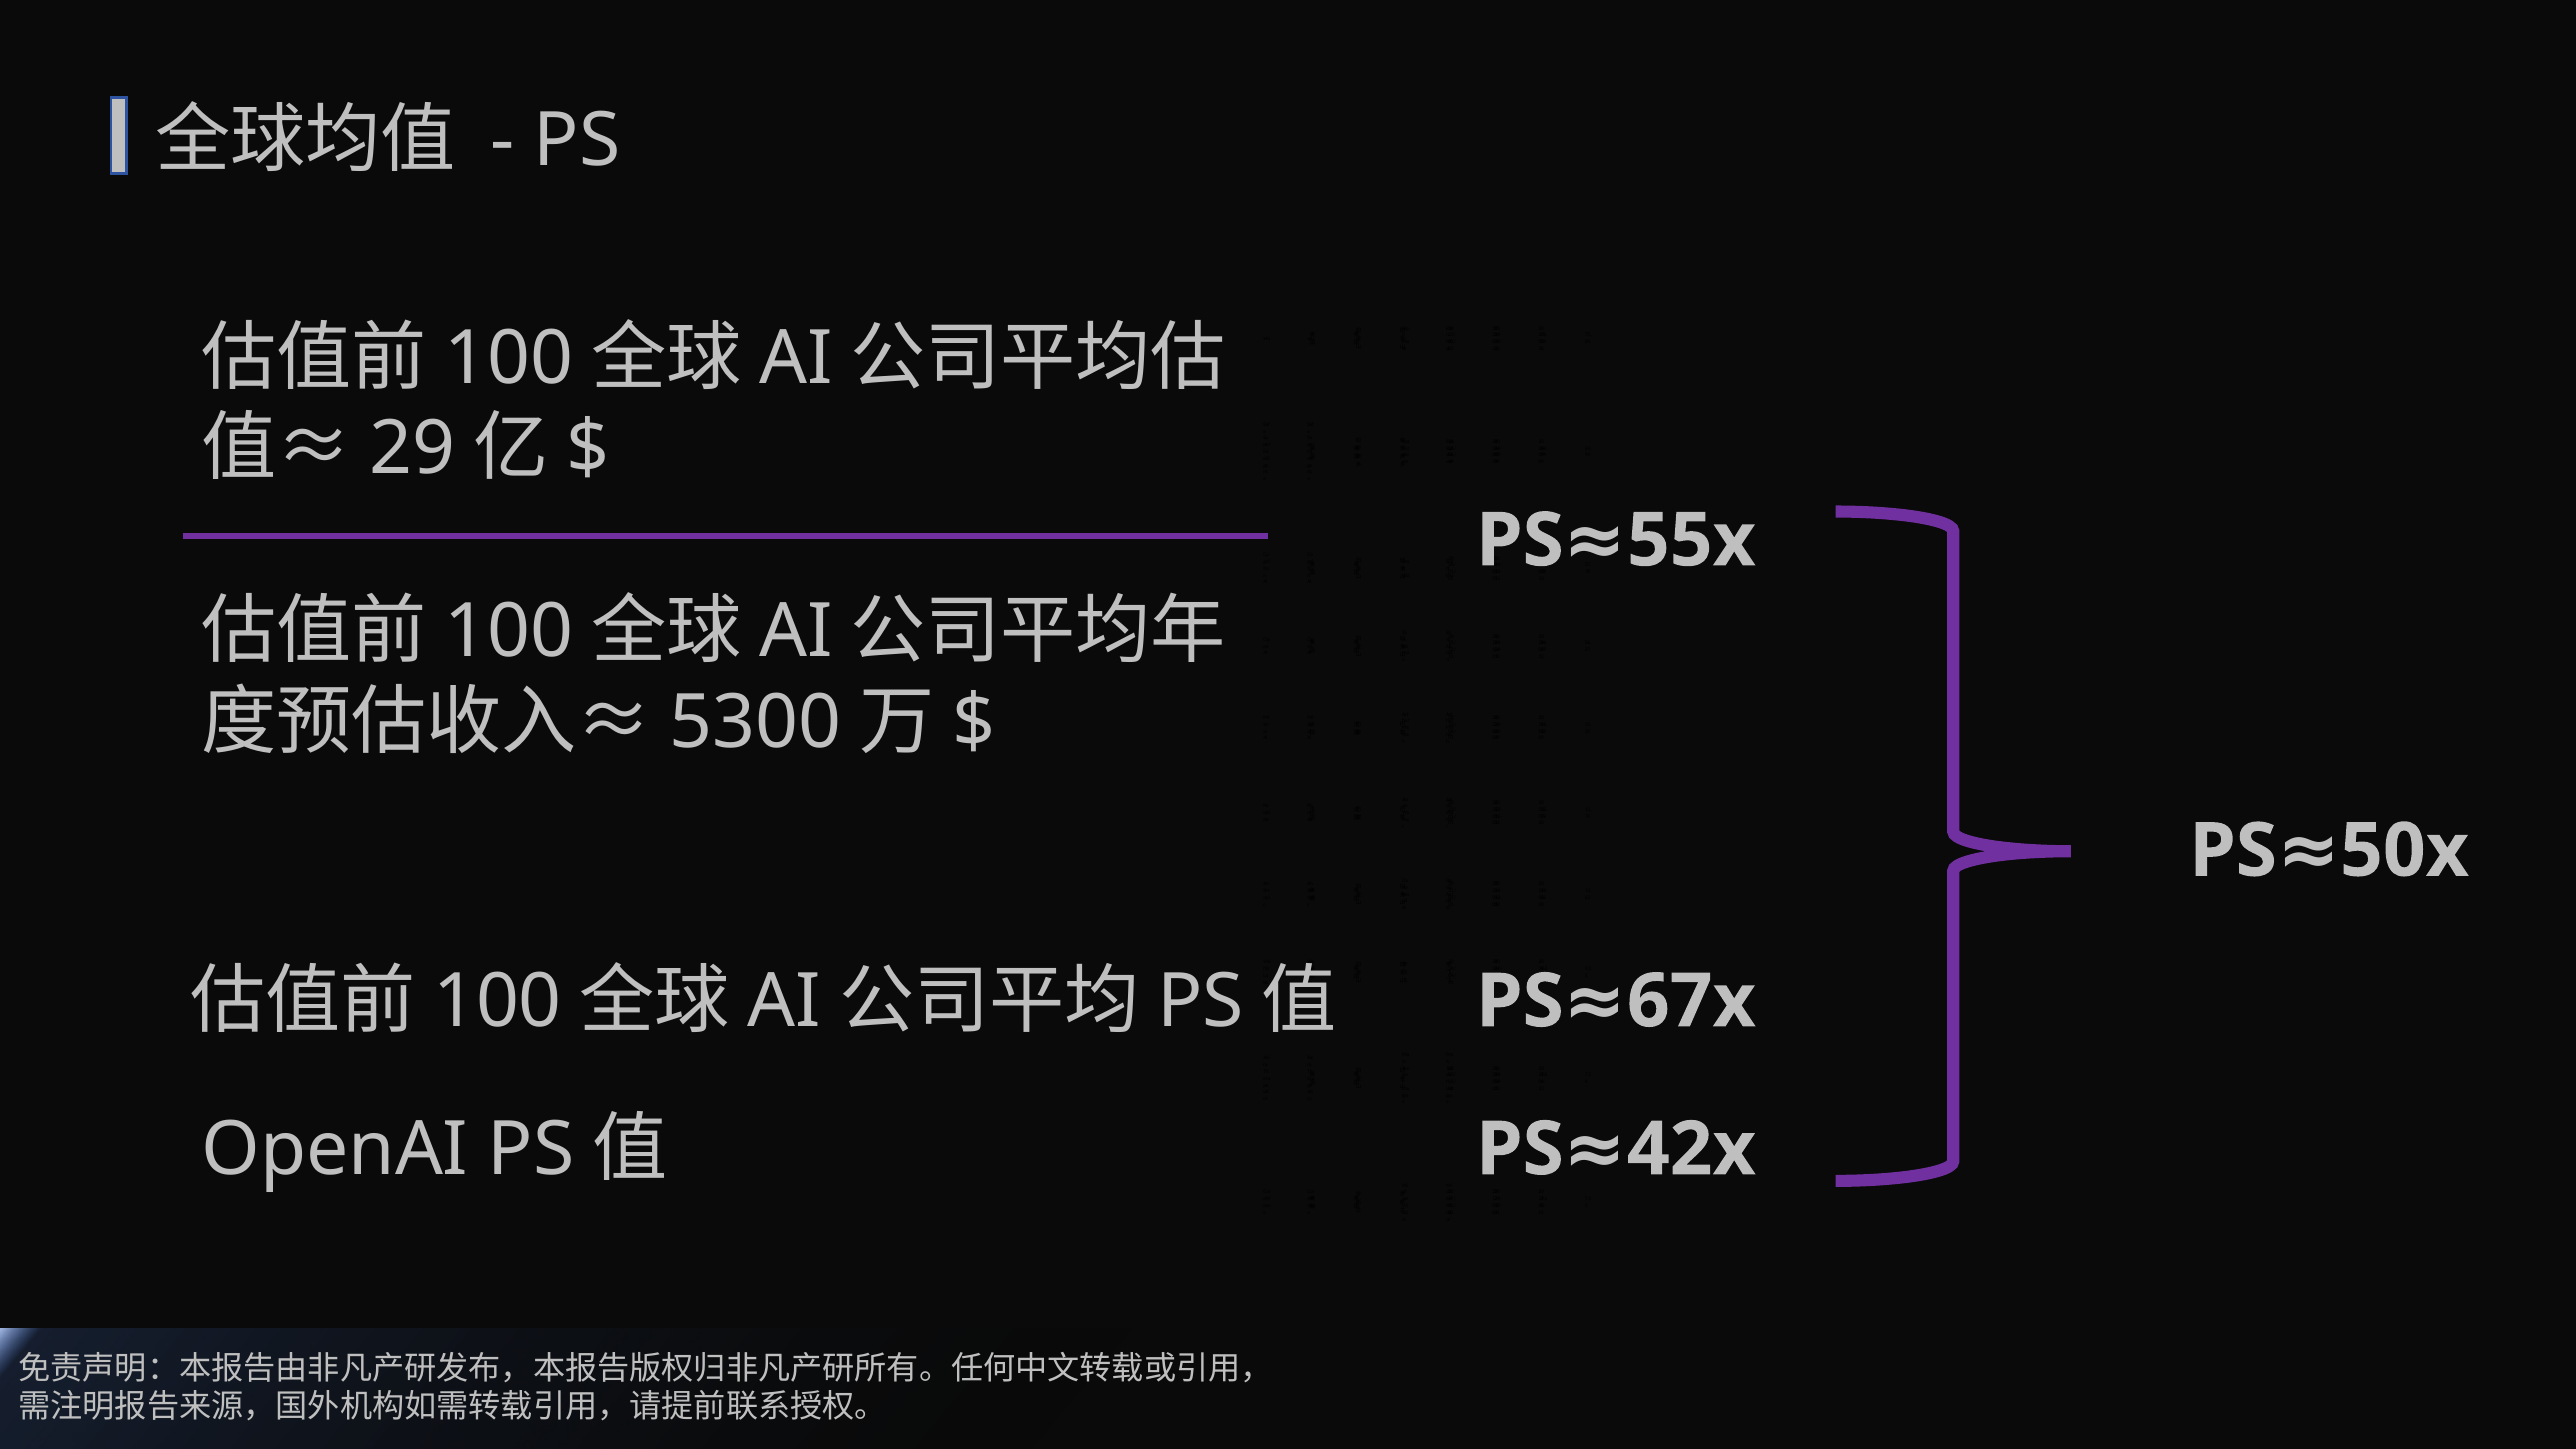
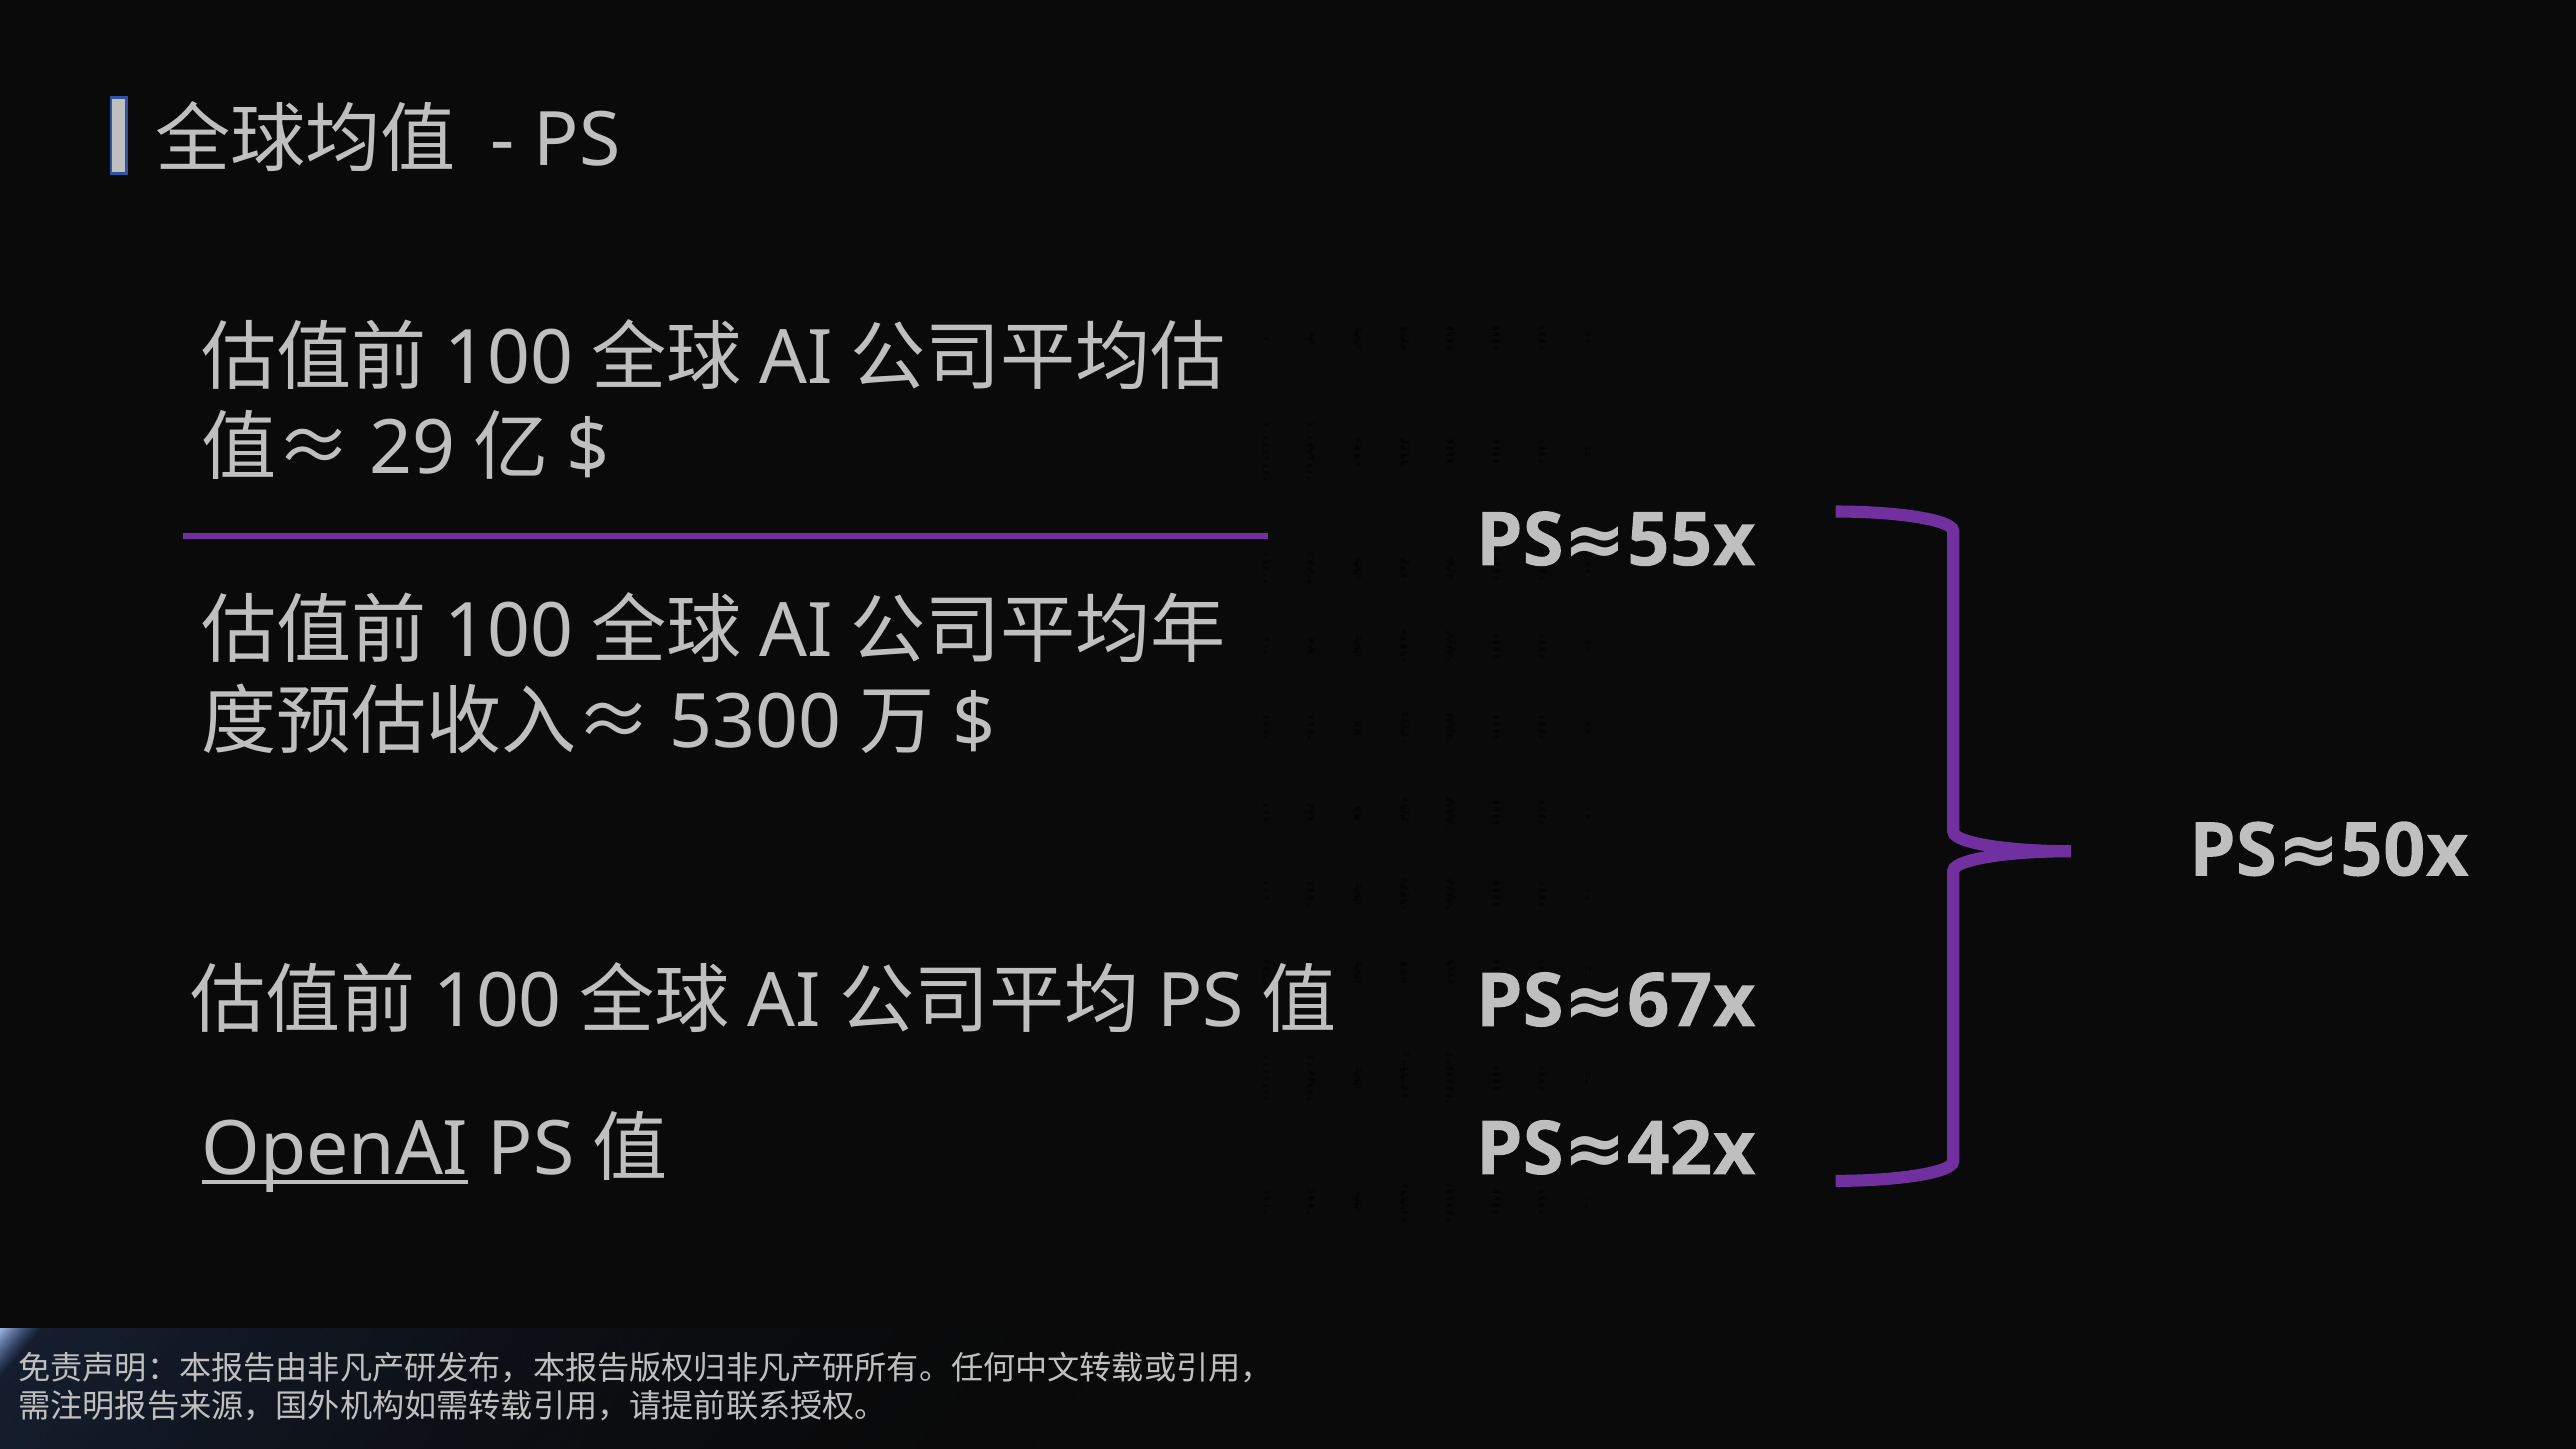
OpenAI underline: none -> present (335, 1149)
